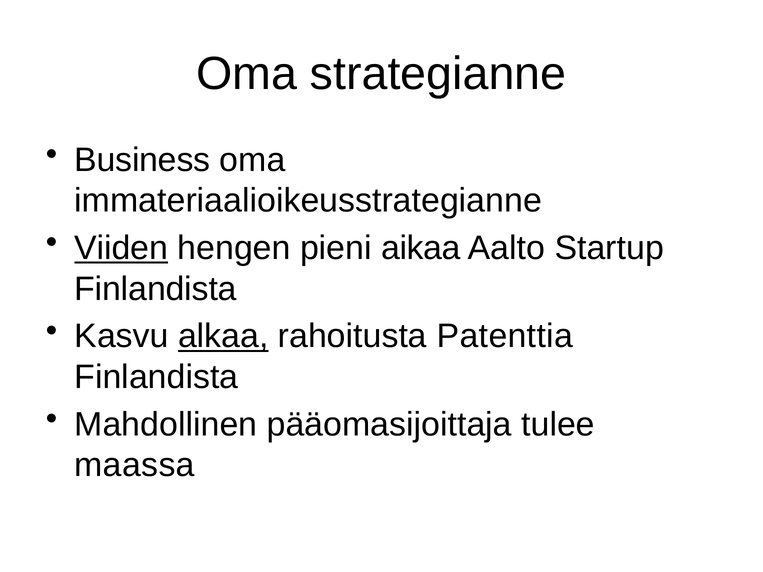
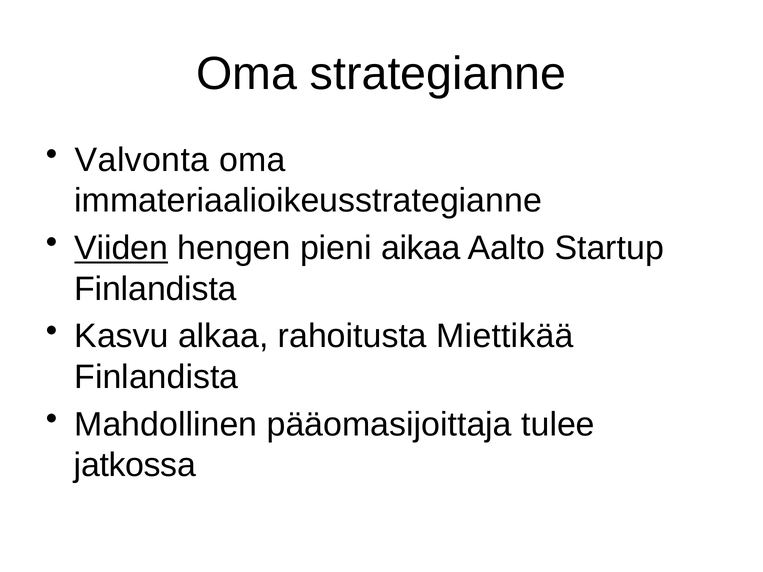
Business: Business -> Valvonta (142, 160)
alkaa underline: present -> none (223, 336)
Patenttia: Patenttia -> Miettikää (505, 336)
maassa: maassa -> jatkossa (135, 465)
